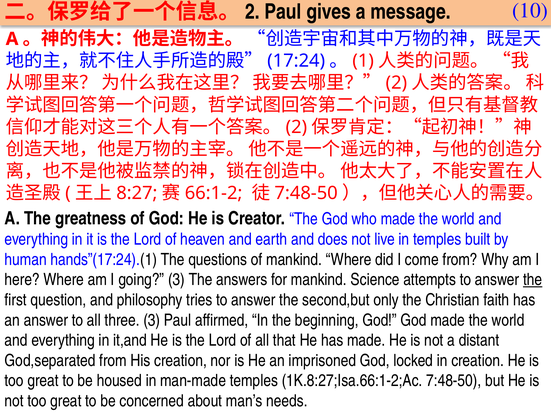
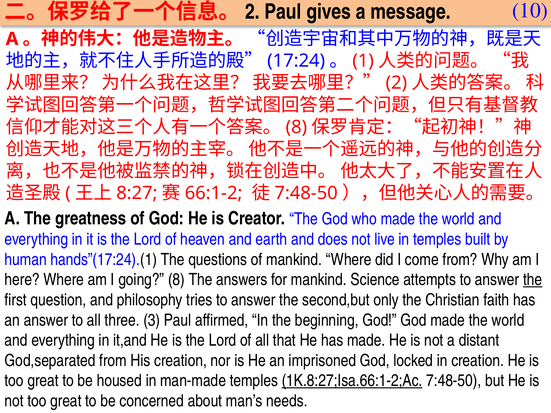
2: 2 -> 8 (296, 127)
going 3: 3 -> 8 (176, 280)
1K.8:27;Isa.66:1-2;Ac underline: none -> present (352, 381)
